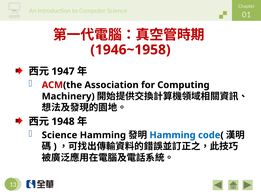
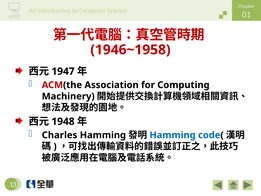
Science: Science -> Charles (60, 135)
